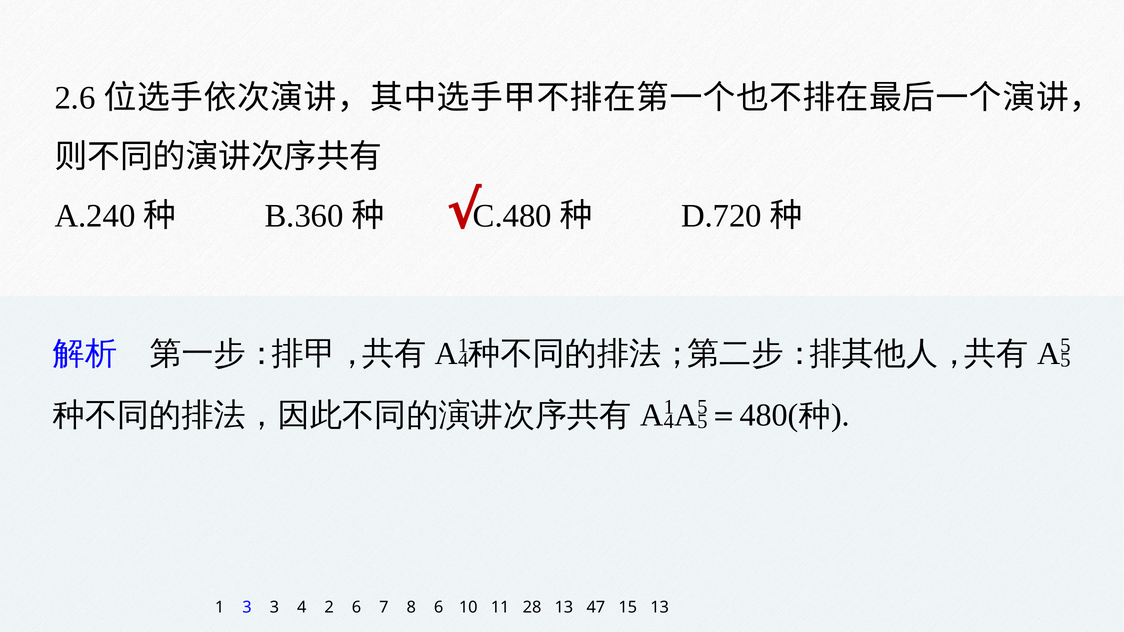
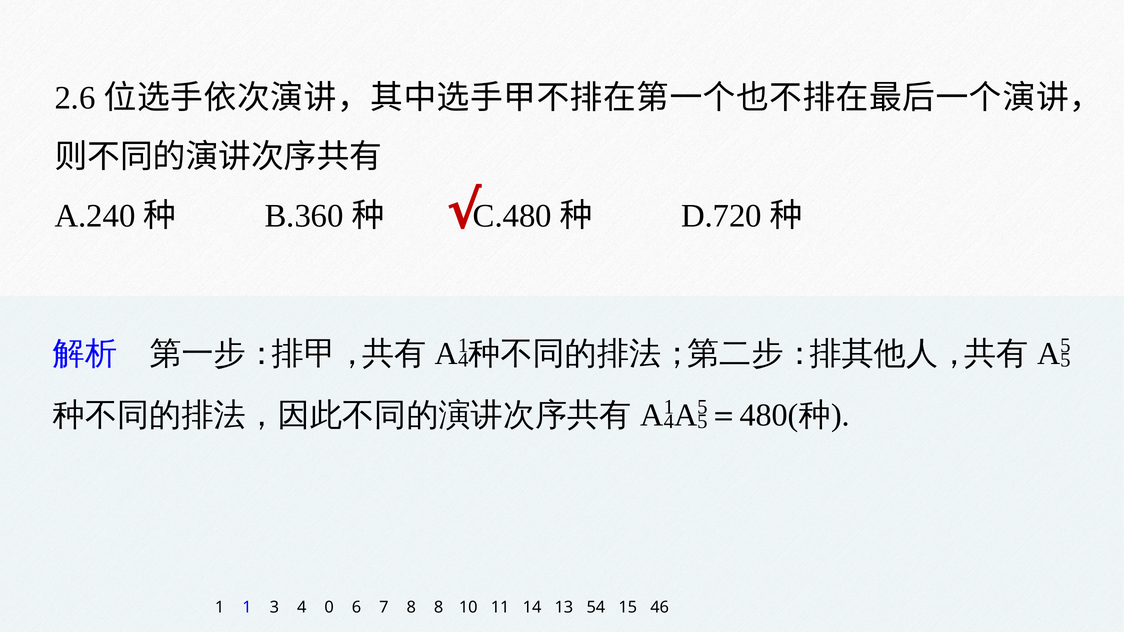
1 3: 3 -> 1 (247, 608)
2: 2 -> 0 (329, 608)
8 6: 6 -> 8 (439, 608)
28: 28 -> 14 (532, 608)
47: 47 -> 54 (596, 608)
15 13: 13 -> 46 (660, 608)
